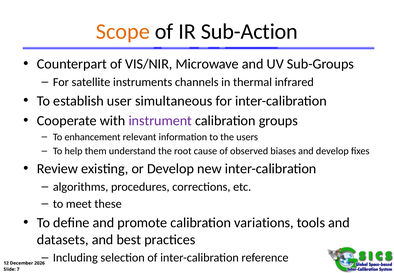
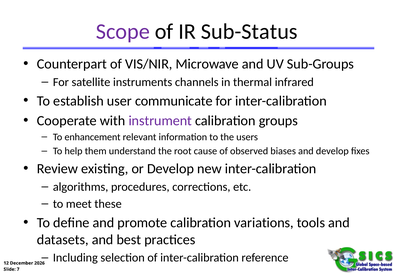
Scope colour: orange -> purple (123, 31)
Sub-Action: Sub-Action -> Sub-Status (249, 31)
simultaneous: simultaneous -> communicate (174, 101)
